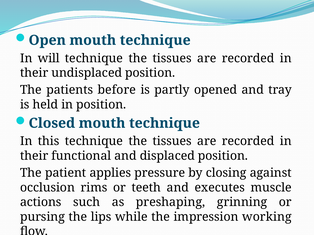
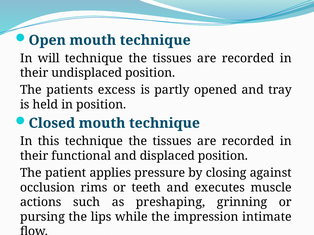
before: before -> excess (117, 90)
working: working -> intimate (267, 217)
